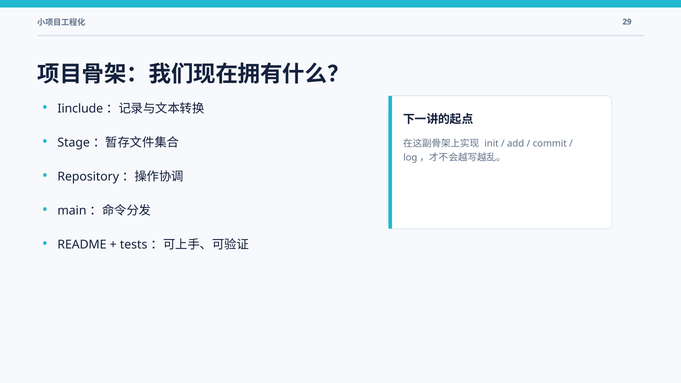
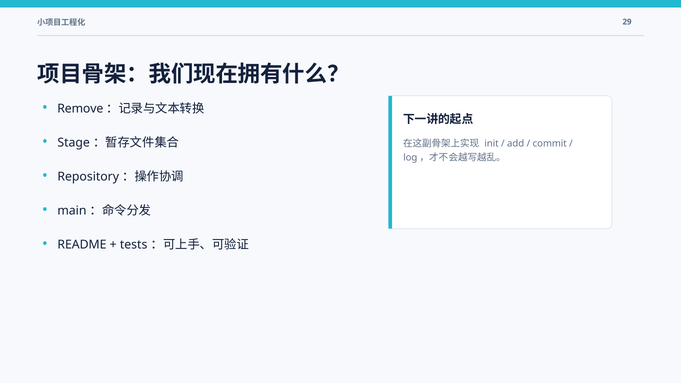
Iinclude: Iinclude -> Remove (80, 109)
